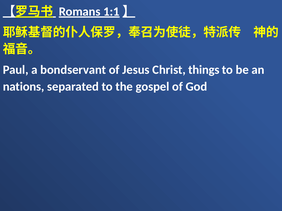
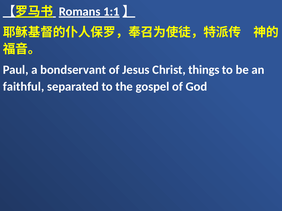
nations: nations -> faithful (24, 87)
